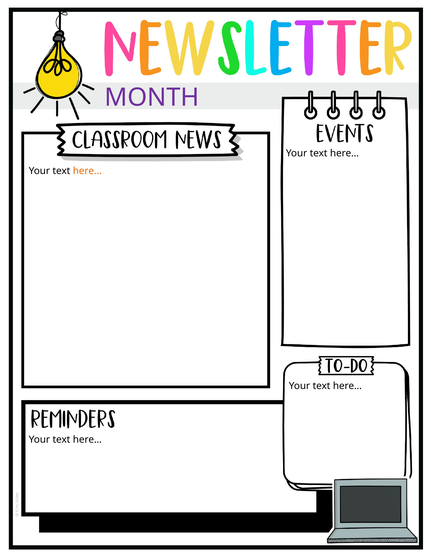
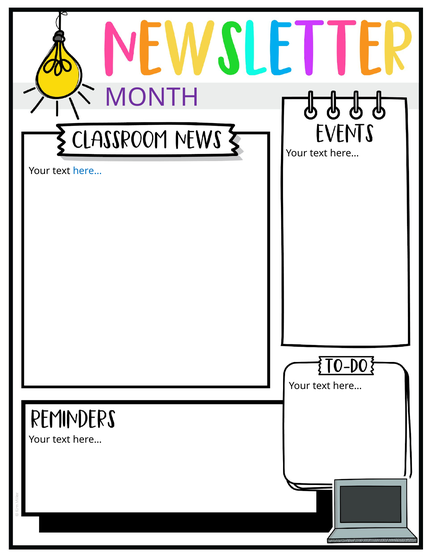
here… colour: orange -> blue (87, 171)
